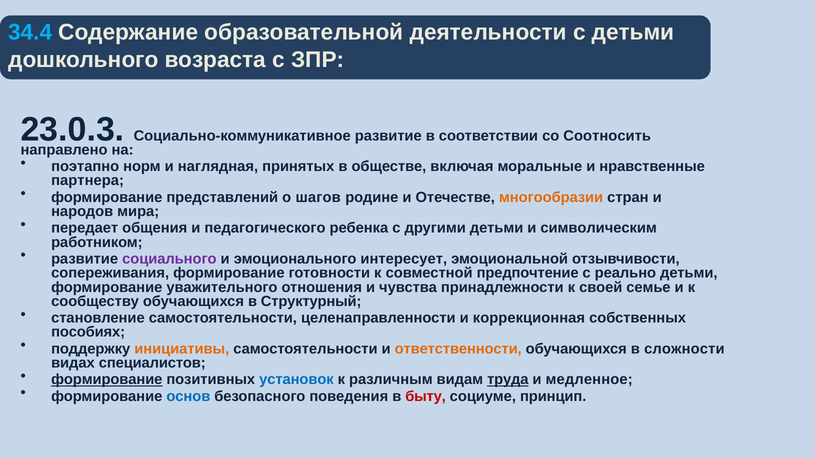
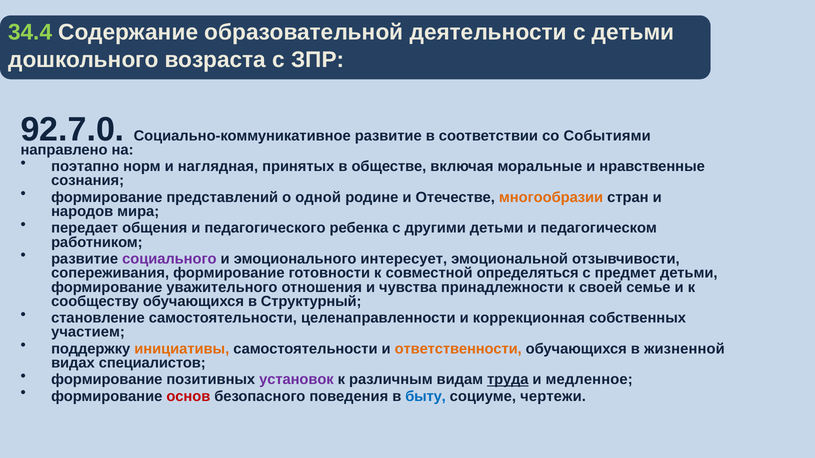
34.4 colour: light blue -> light green (30, 32)
23.0.3: 23.0.3 -> 92.7.0 (72, 129)
Соотносить: Соотносить -> Событиями (607, 136)
партнера: партнера -> сознания (88, 181)
шагов: шагов -> одной (318, 197)
символическим: символическим -> педагогическом (599, 228)
предпочтение: предпочтение -> определяться (528, 273)
реально: реально -> предмет (625, 273)
пособиях: пособиях -> участием (88, 332)
сложности: сложности -> жизненной (684, 349)
формирование underline: present -> none (107, 380)
установок colour: blue -> purple (296, 380)
основ colour: blue -> red (188, 397)
быту colour: red -> blue (426, 397)
принцип: принцип -> чертежи (553, 397)
